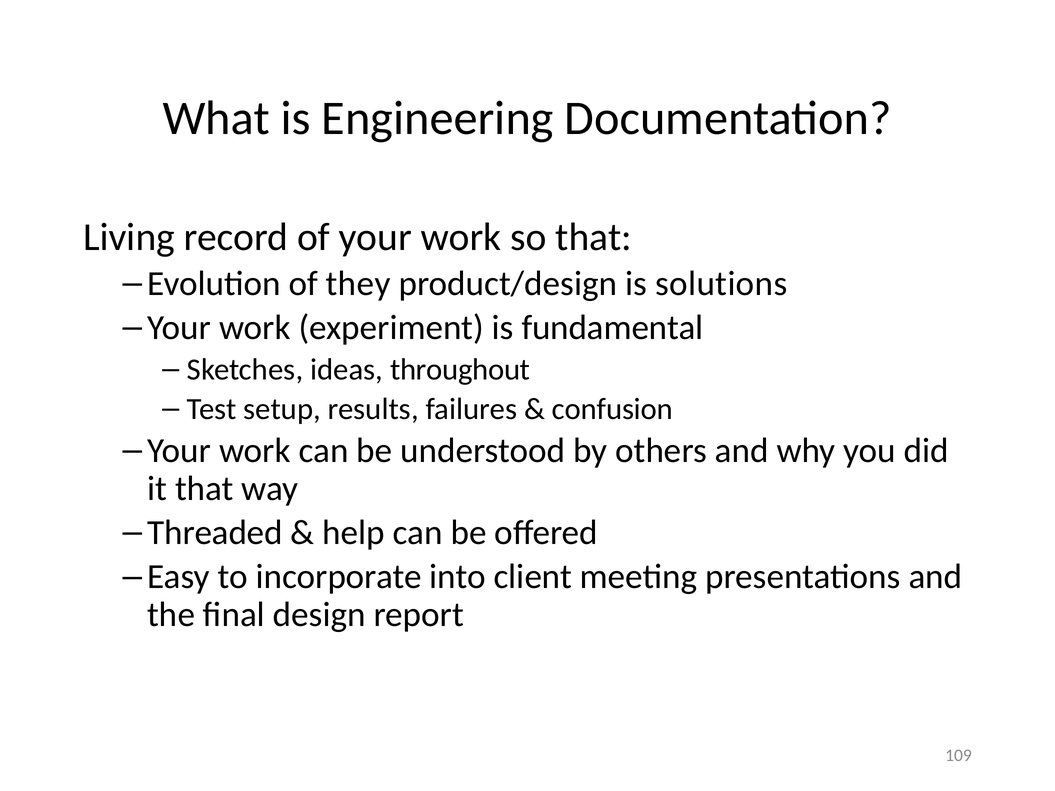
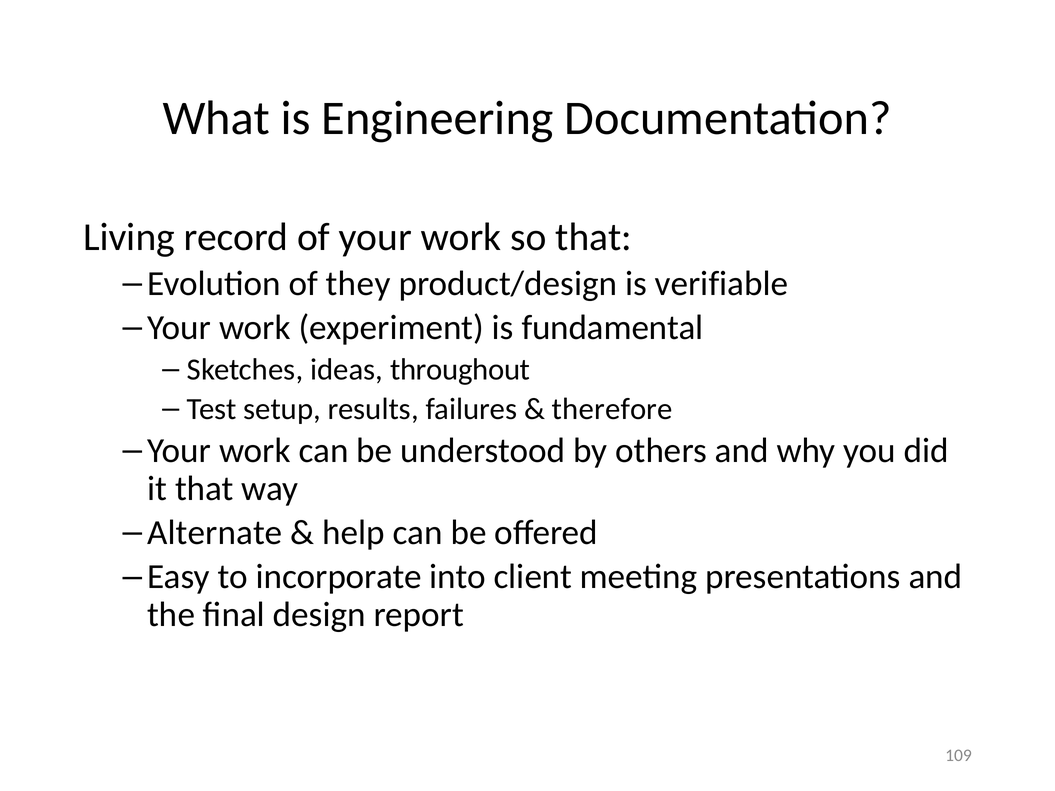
solutions: solutions -> verifiable (722, 284)
confusion: confusion -> therefore (612, 409)
Threaded: Threaded -> Alternate (215, 533)
